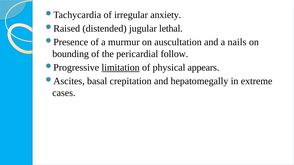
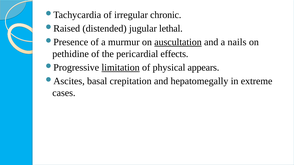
anxiety: anxiety -> chronic (166, 15)
auscultation underline: none -> present (178, 42)
bounding: bounding -> pethidine (71, 54)
follow: follow -> effects (174, 54)
